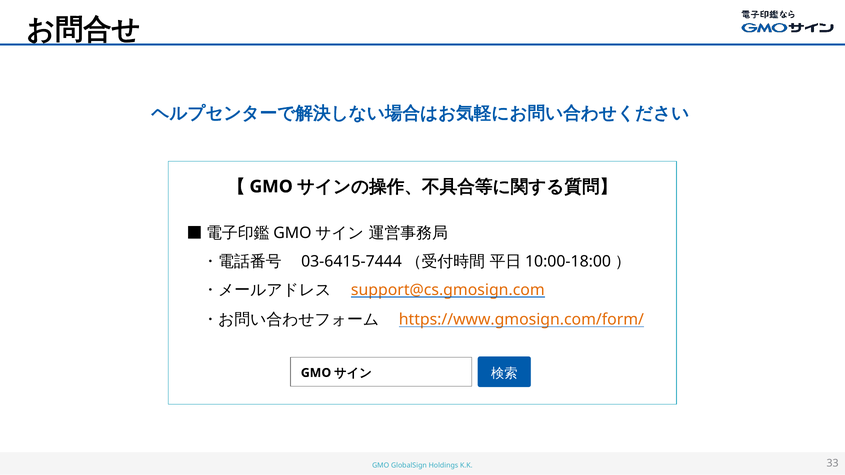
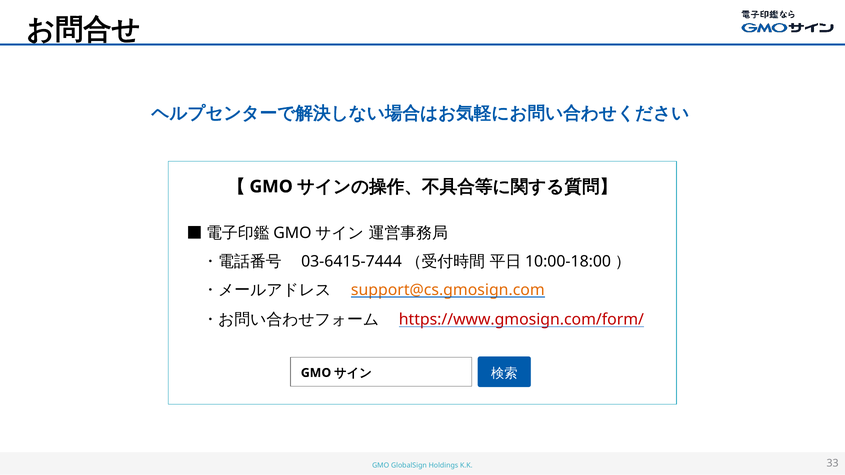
https://www.gmosign.com/form/ colour: orange -> red (521, 320)
